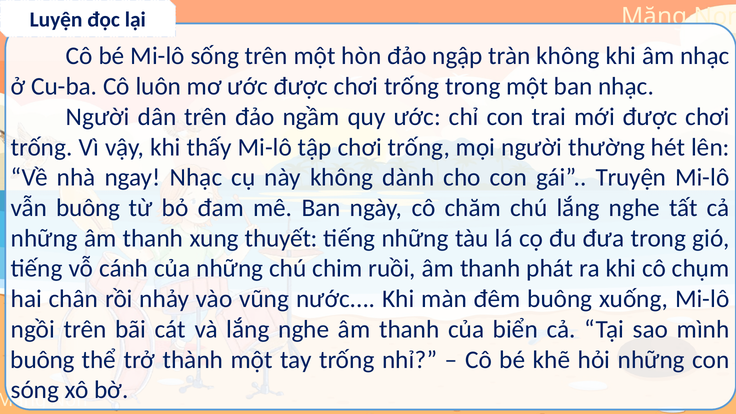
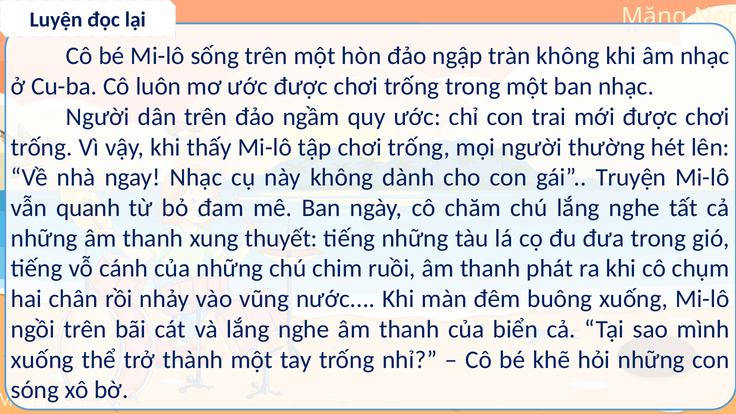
vẫn buông: buông -> quanh (88, 208)
buông: buông -> xuống (42, 360)
